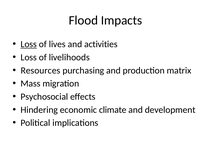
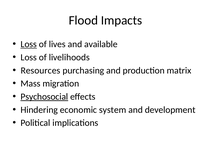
activities: activities -> available (101, 44)
Psychosocial underline: none -> present (44, 97)
climate: climate -> system (113, 110)
